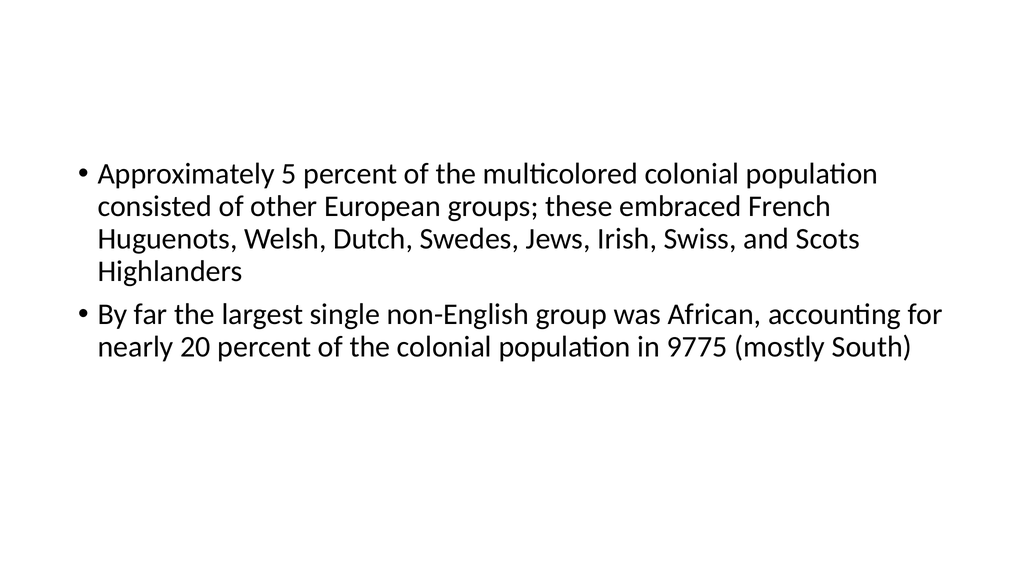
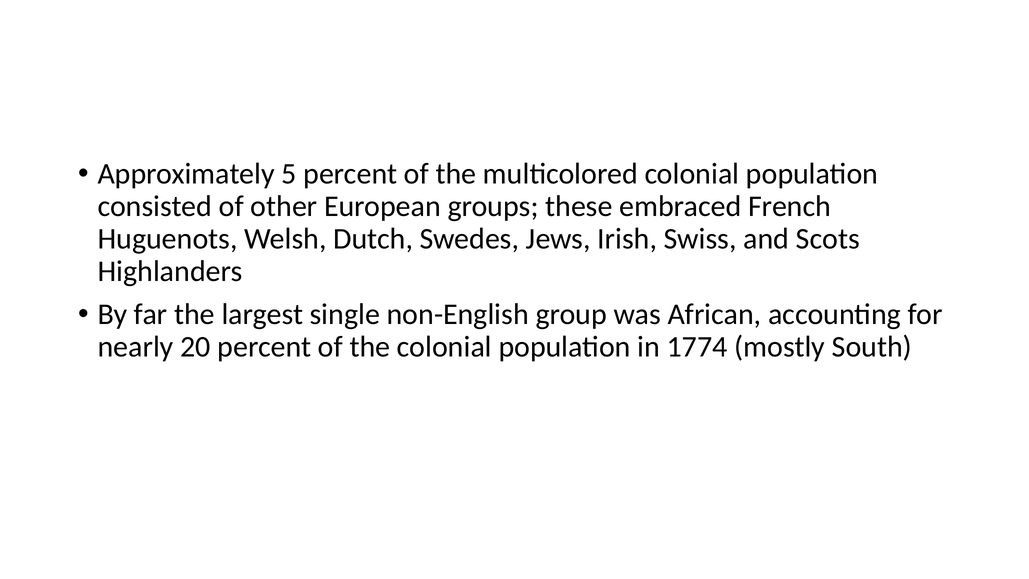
9775: 9775 -> 1774 (697, 347)
